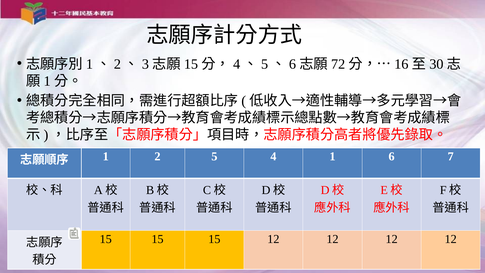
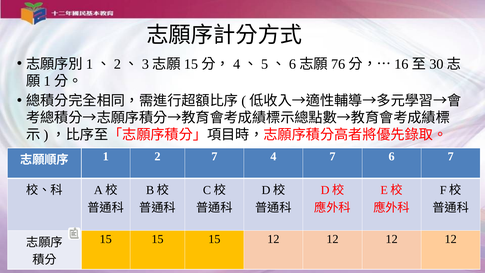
72: 72 -> 76 (338, 64)
2 5: 5 -> 7 (214, 156)
4 1: 1 -> 7 (332, 156)
